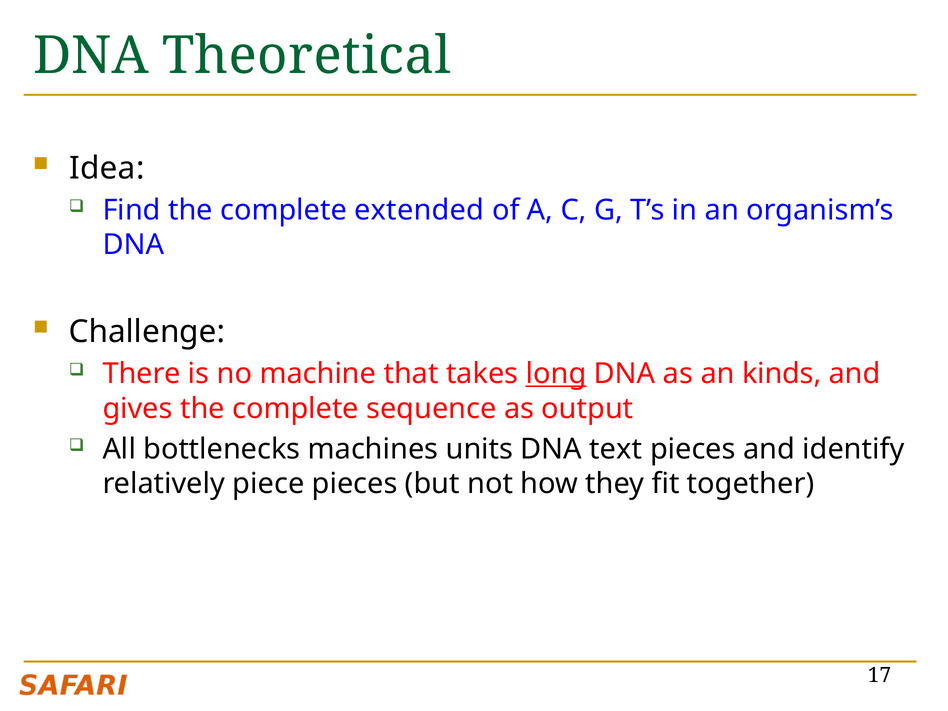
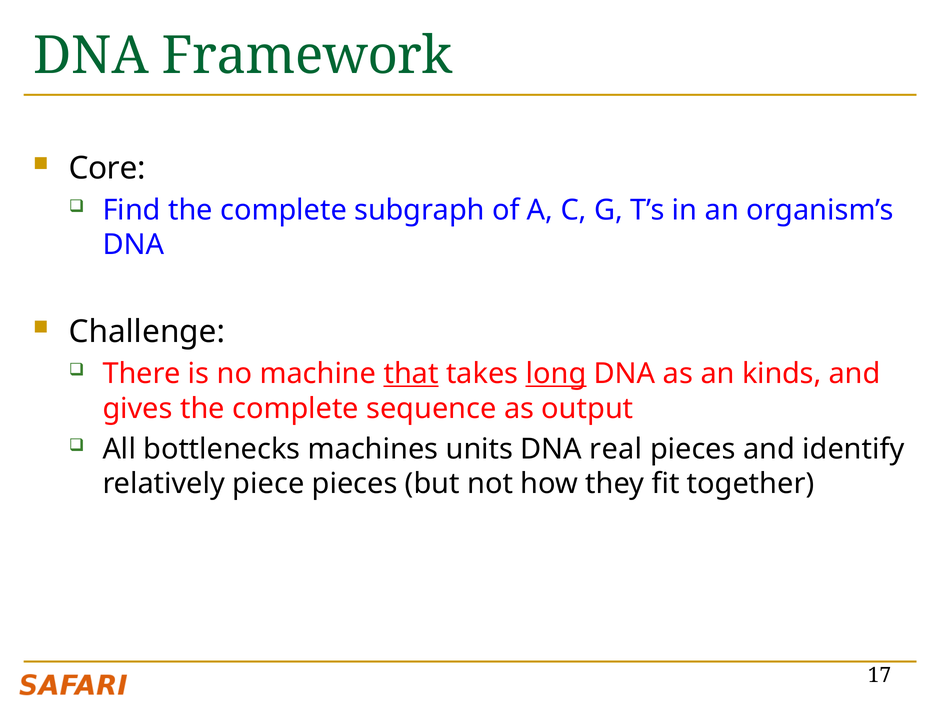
Theoretical: Theoretical -> Framework (307, 56)
Idea: Idea -> Core (107, 168)
extended: extended -> subgraph (419, 210)
that underline: none -> present (411, 374)
text: text -> real (616, 449)
